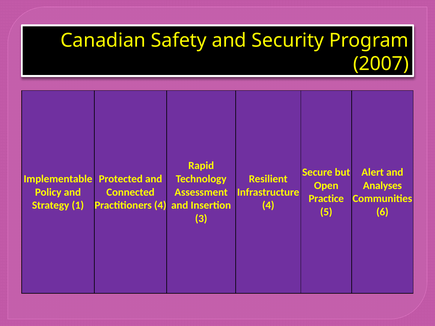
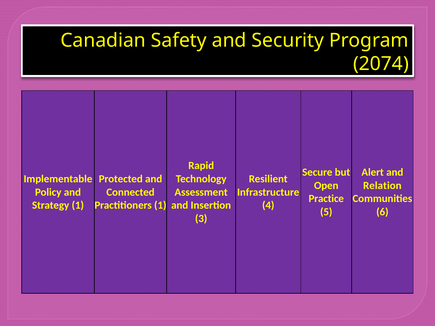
2007: 2007 -> 2074 (381, 64)
Analyses: Analyses -> Relation (382, 186)
Practitioners 4: 4 -> 1 (160, 206)
